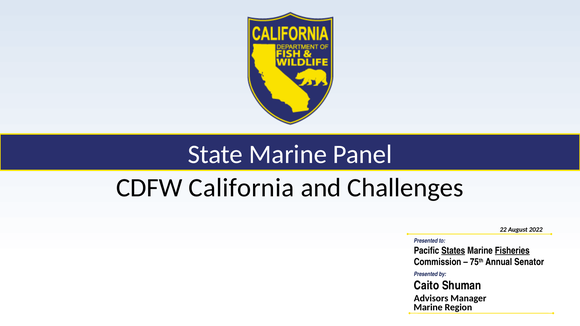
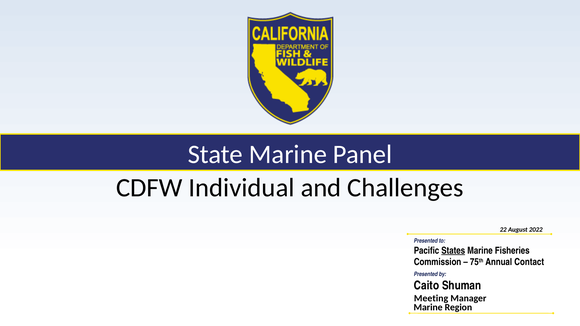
California: California -> Individual (241, 188)
Fisheries underline: present -> none (512, 251)
Senator: Senator -> Contact (529, 262)
Advisors: Advisors -> Meeting (431, 299)
